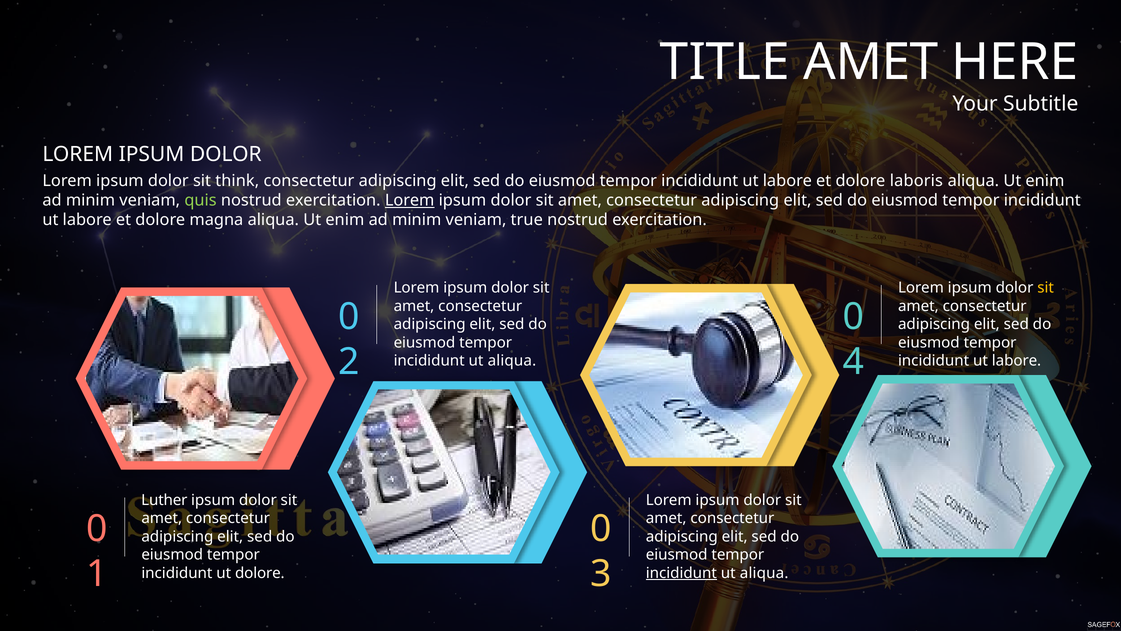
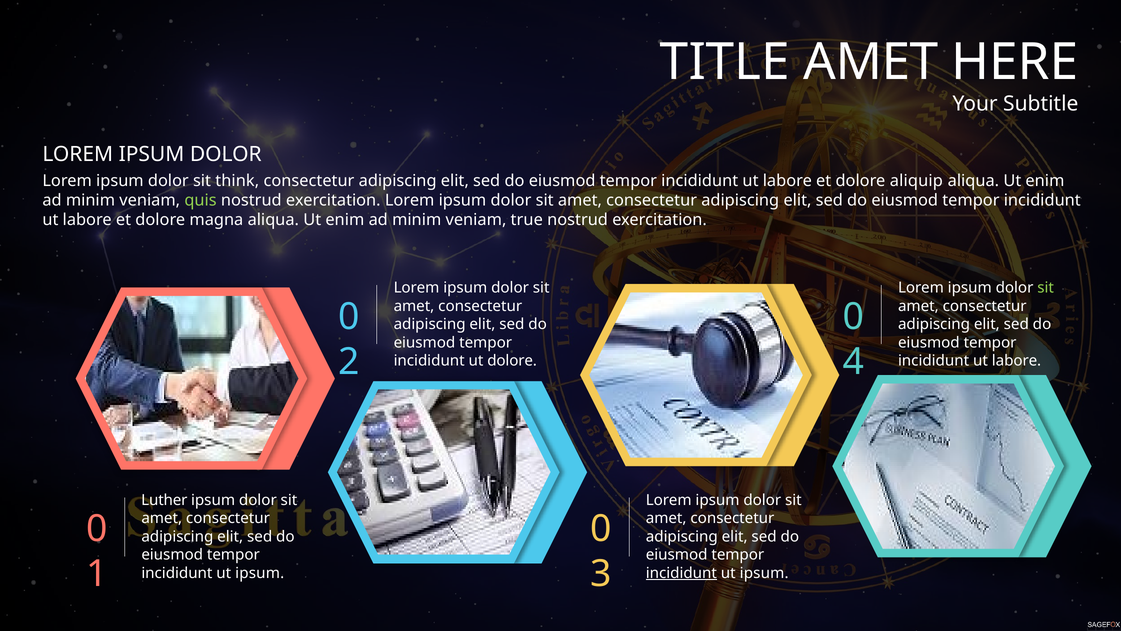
laboris: laboris -> aliquip (916, 180)
Lorem underline: present -> none (410, 200)
sit colour: yellow -> light green (1046, 288)
aliqua: aliqua -> dolore (512, 361)
dolore: dolore -> ipsum (260, 573)
aliqua: aliqua -> ipsum (764, 573)
